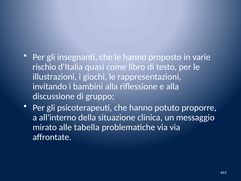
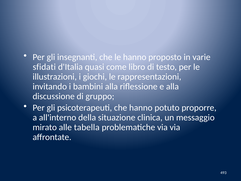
rischio: rischio -> sfidati (44, 67)
